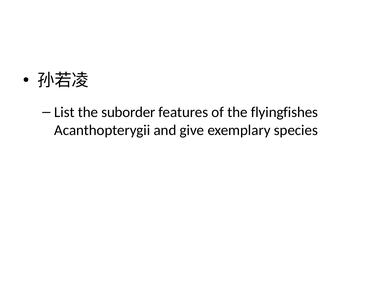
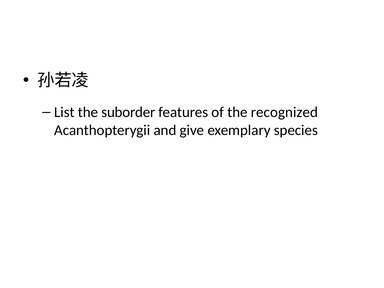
flyingfishes: flyingfishes -> recognized (284, 112)
